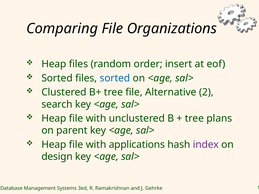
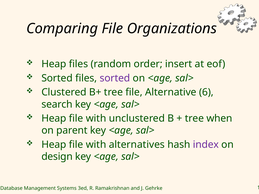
sorted colour: blue -> purple (115, 78)
2: 2 -> 6 (206, 92)
plans: plans -> when (219, 119)
applications: applications -> alternatives (137, 145)
